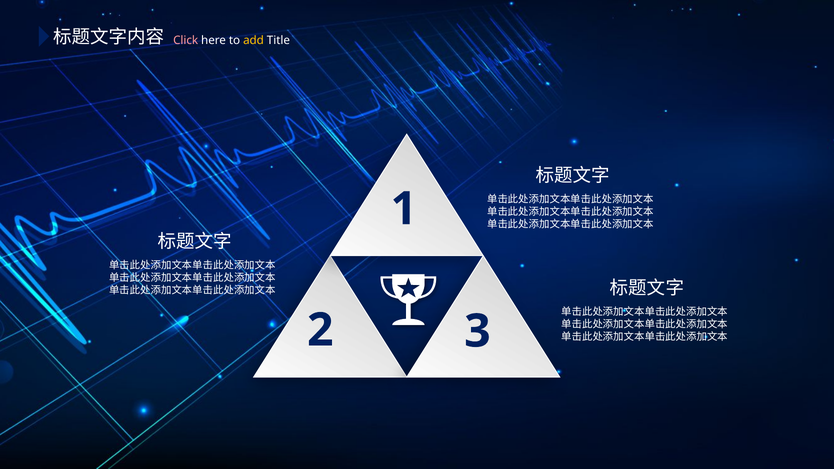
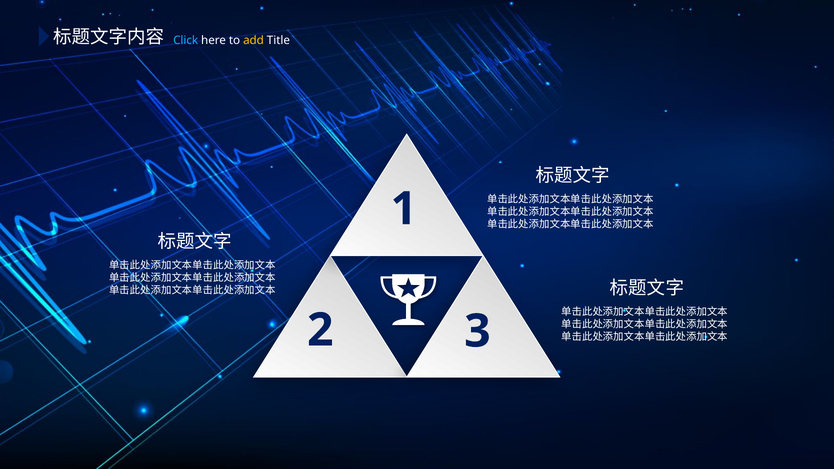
Click colour: pink -> light blue (186, 40)
